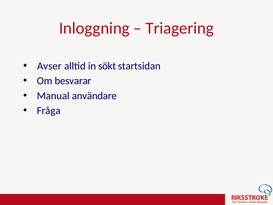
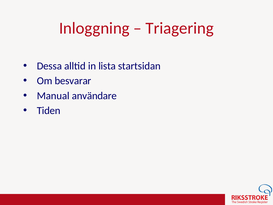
Avser: Avser -> Dessa (49, 66)
sökt: sökt -> lista (107, 66)
Fråga: Fråga -> Tiden (49, 111)
